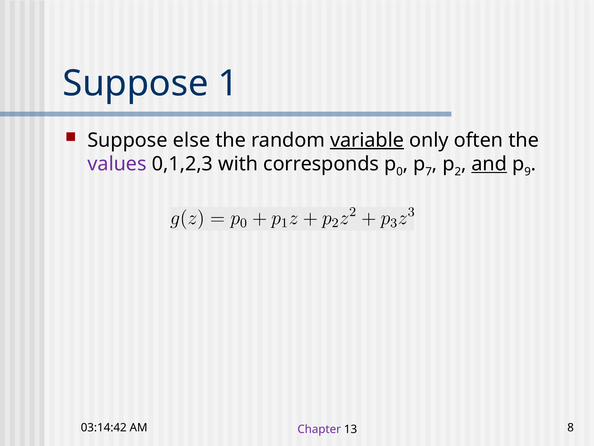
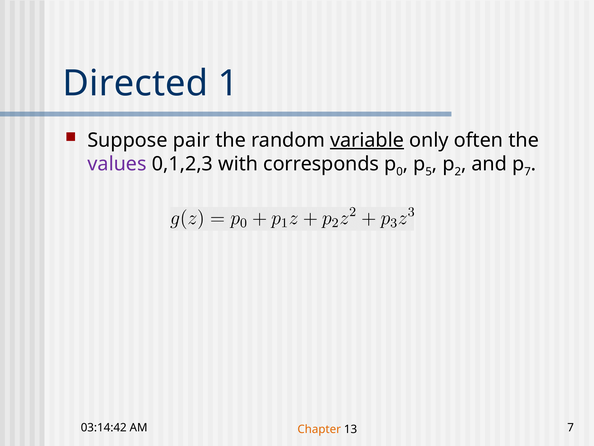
Suppose: Suppose -> Directed (135, 83)
else: else -> pair (191, 140)
7: 7 -> 5 (429, 171)
and underline: present -> none (489, 164)
9: 9 -> 7 (528, 171)
Chapter colour: purple -> orange (319, 429)
13 8: 8 -> 7 (571, 427)
